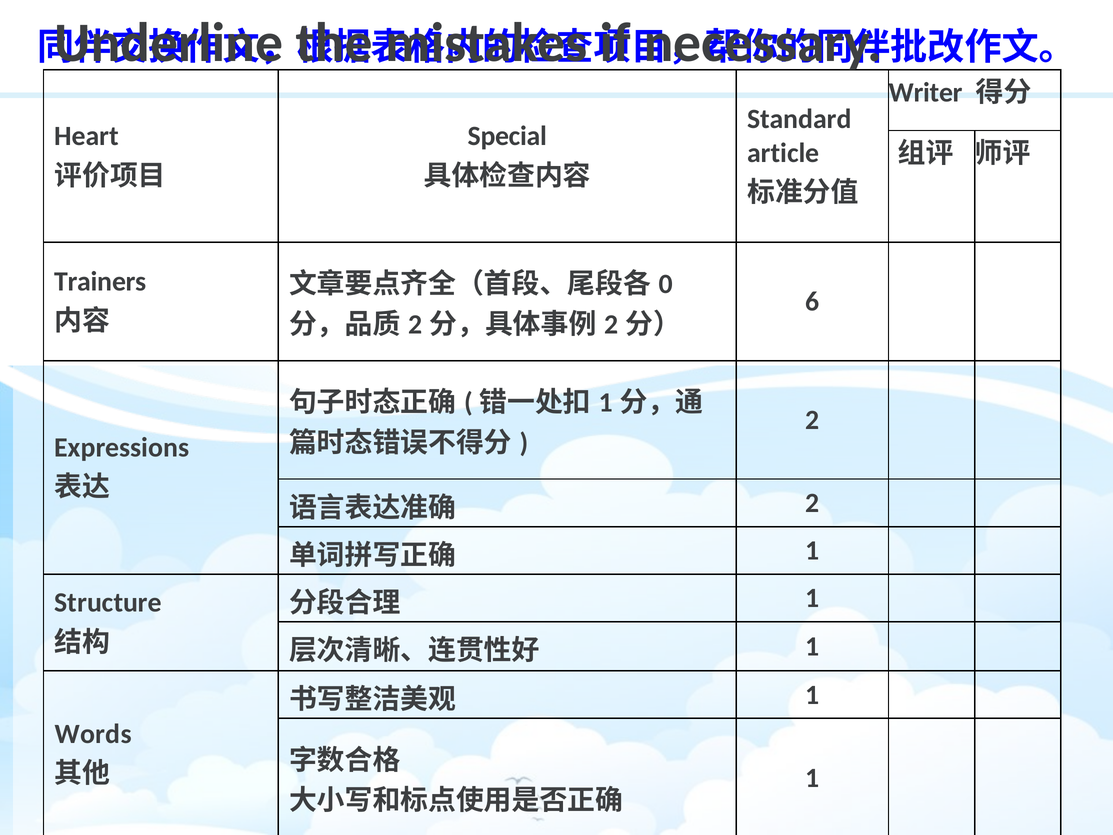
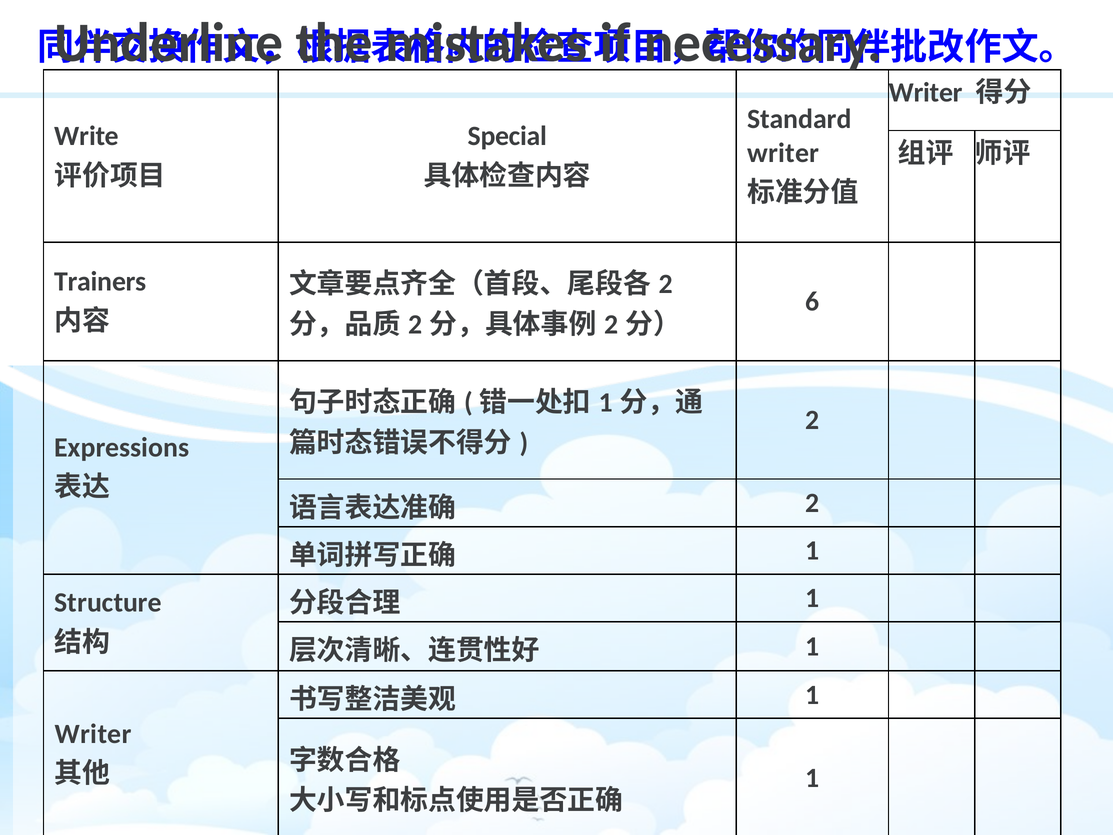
Heart: Heart -> Write (87, 136)
article: article -> writer (783, 153)
0: 0 -> 2 (666, 284)
Words: Words -> Writer (93, 734)
